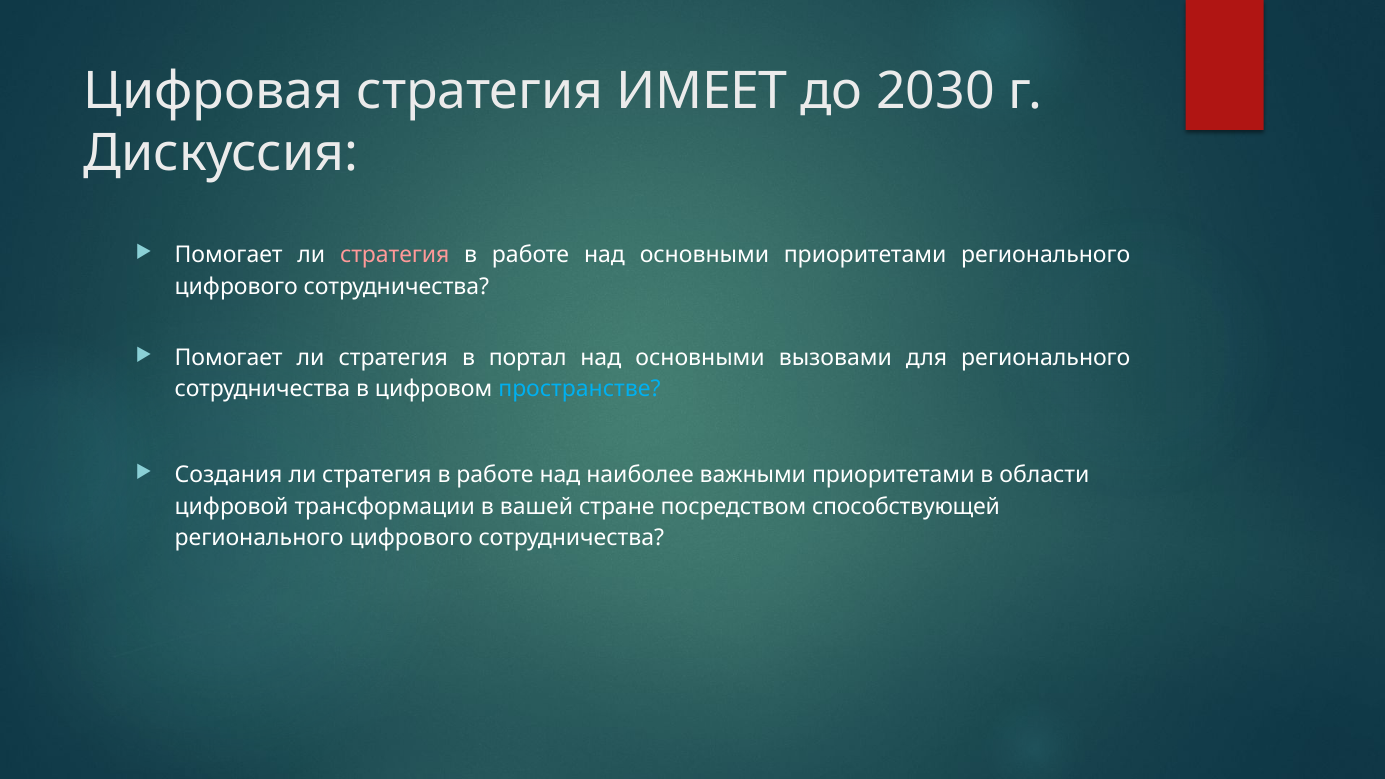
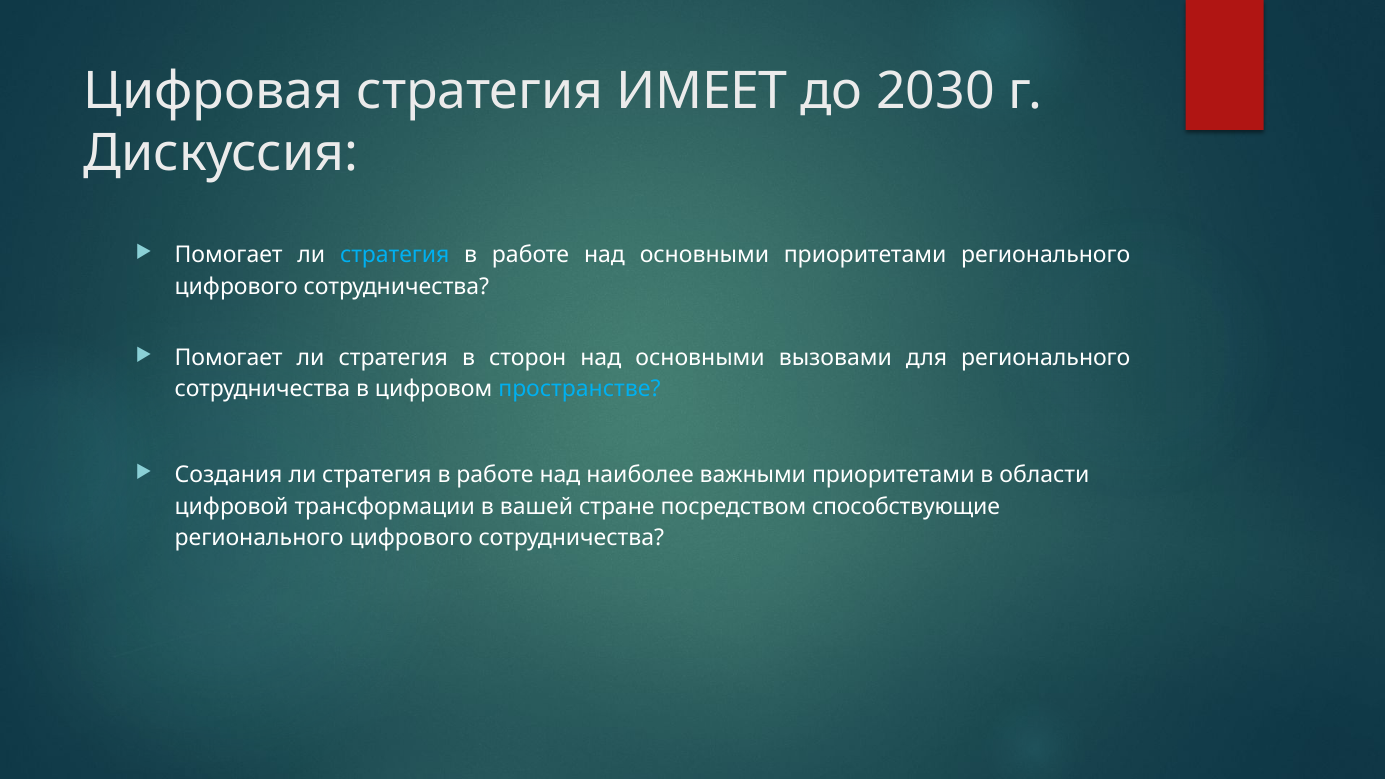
стратегия colour: pink -> light blue (395, 255)
портал: портал -> сторон (528, 358)
способствующей: способствующей -> способствующие (906, 506)
